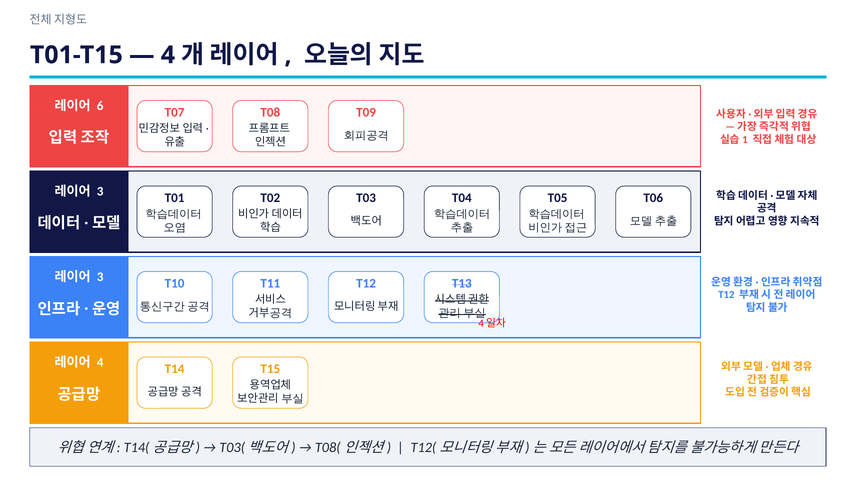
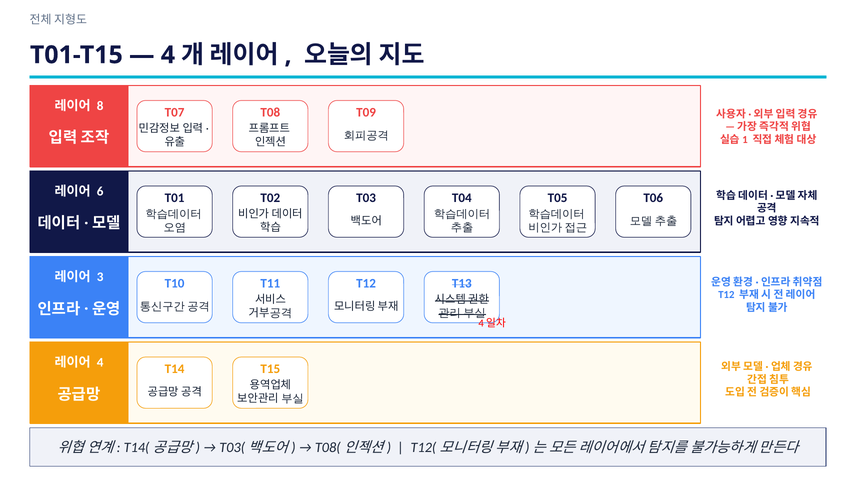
6: 6 -> 8 (100, 106)
3: 3 -> 6 (100, 192)
